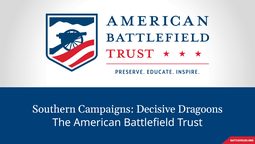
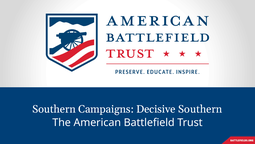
Decisive Dragoons: Dragoons -> Southern (200, 109)
